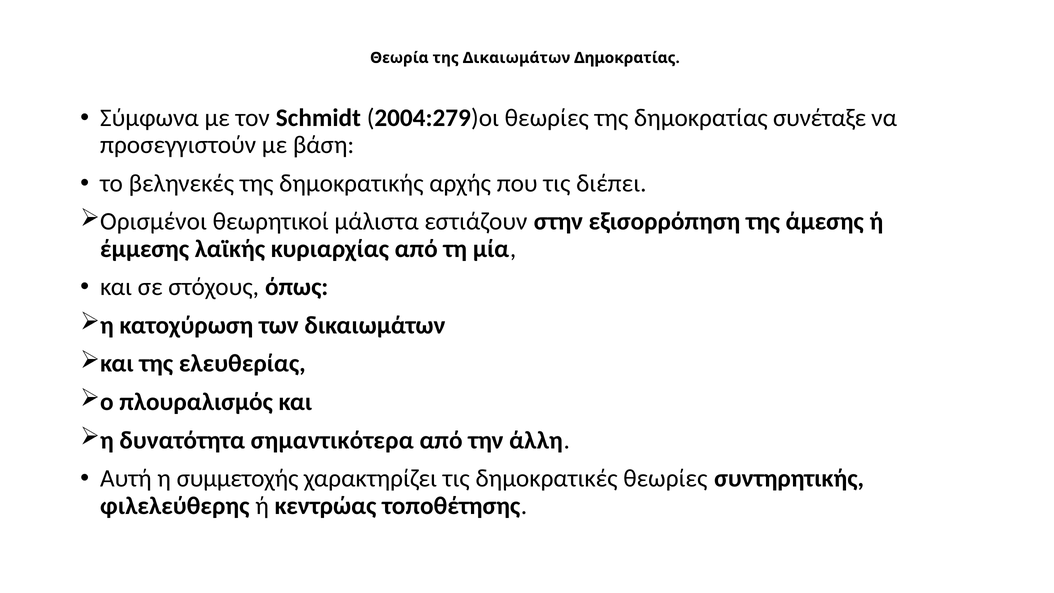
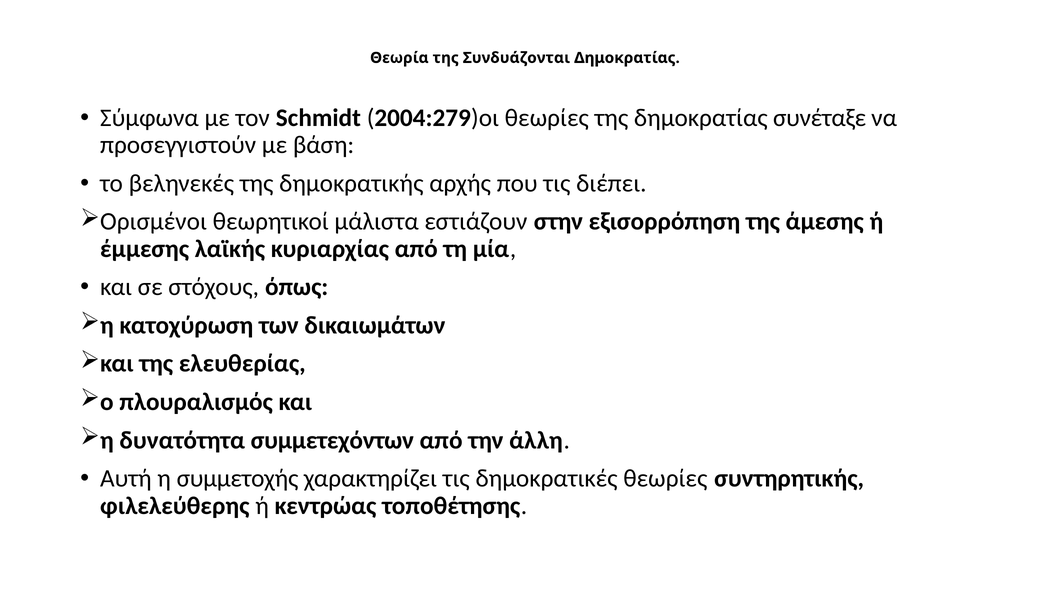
της Δικαιωμάτων: Δικαιωμάτων -> Συνδυάζονται (517, 58)
σημαντικότερα: σημαντικότερα -> συμμετεχόντων (332, 440)
